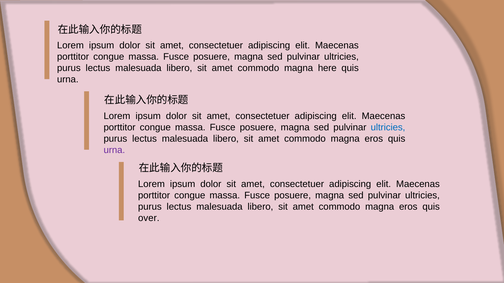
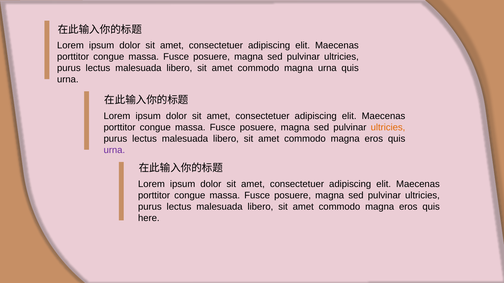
magna here: here -> urna (327, 68)
ultricies colour: blue -> orange (388, 128)
over: over -> here (149, 218)
